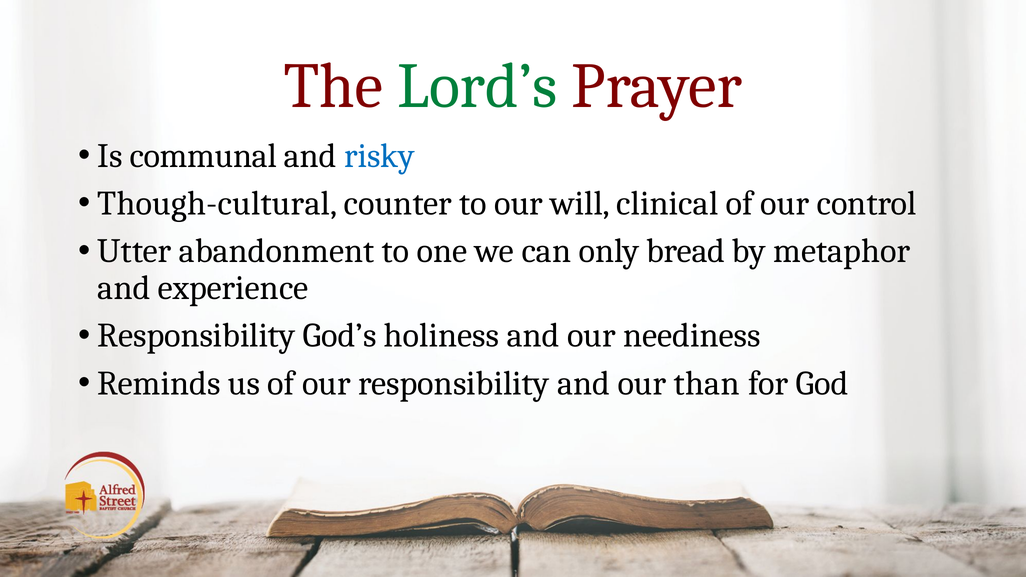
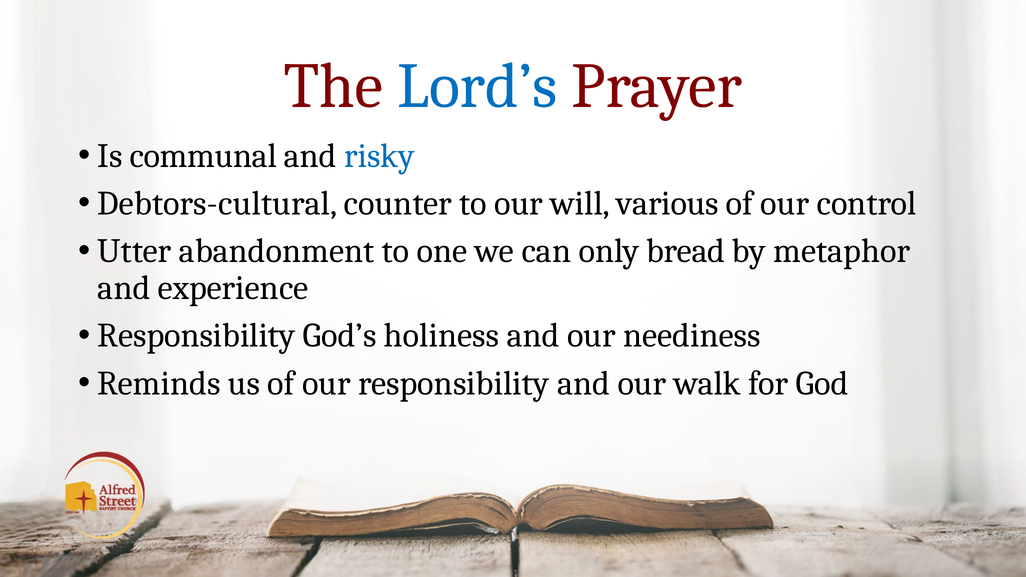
Lord’s colour: green -> blue (477, 86)
Though-cultural: Though-cultural -> Debtors-cultural (217, 203)
clinical: clinical -> various (668, 203)
than: than -> walk (707, 383)
